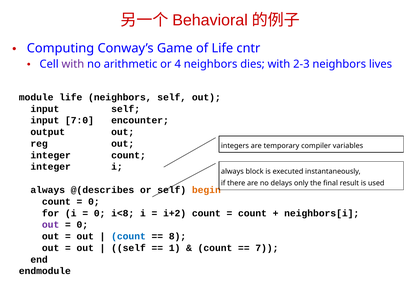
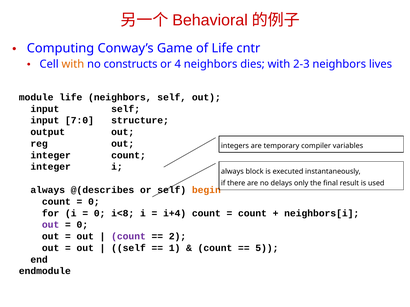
with colour: purple -> orange (73, 64)
arithmetic: arithmetic -> constructs (131, 64)
encounter: encounter -> structure (140, 121)
i+2: i+2 -> i+4 (175, 214)
count colour: blue -> purple (128, 237)
8: 8 -> 2 (178, 237)
7: 7 -> 5 (267, 248)
